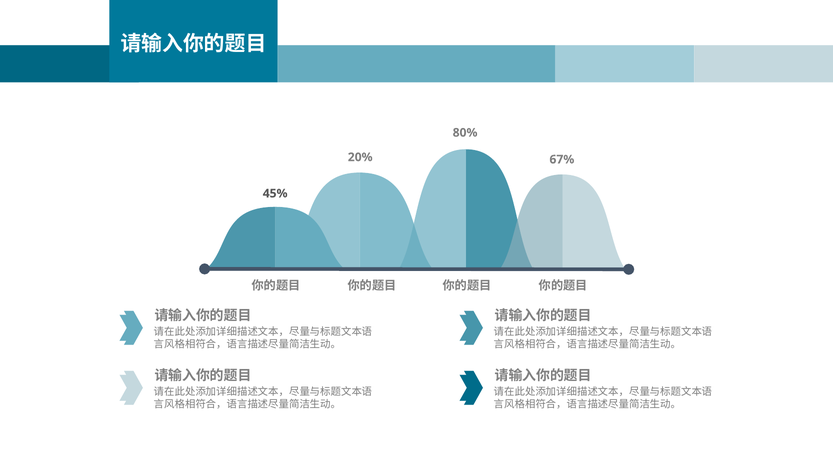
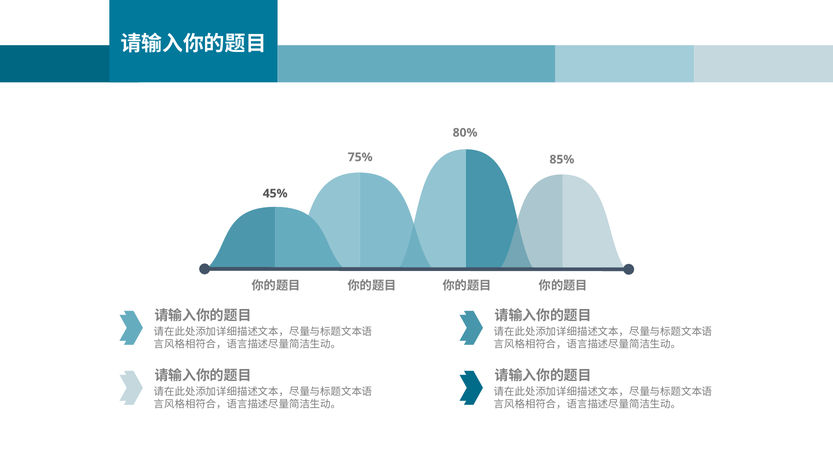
20%: 20% -> 75% (360, 157)
67%: 67% -> 85% (562, 160)
